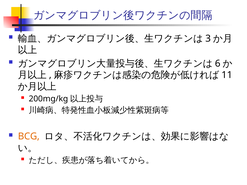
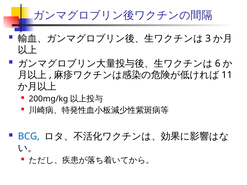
BCG colour: orange -> blue (29, 137)
